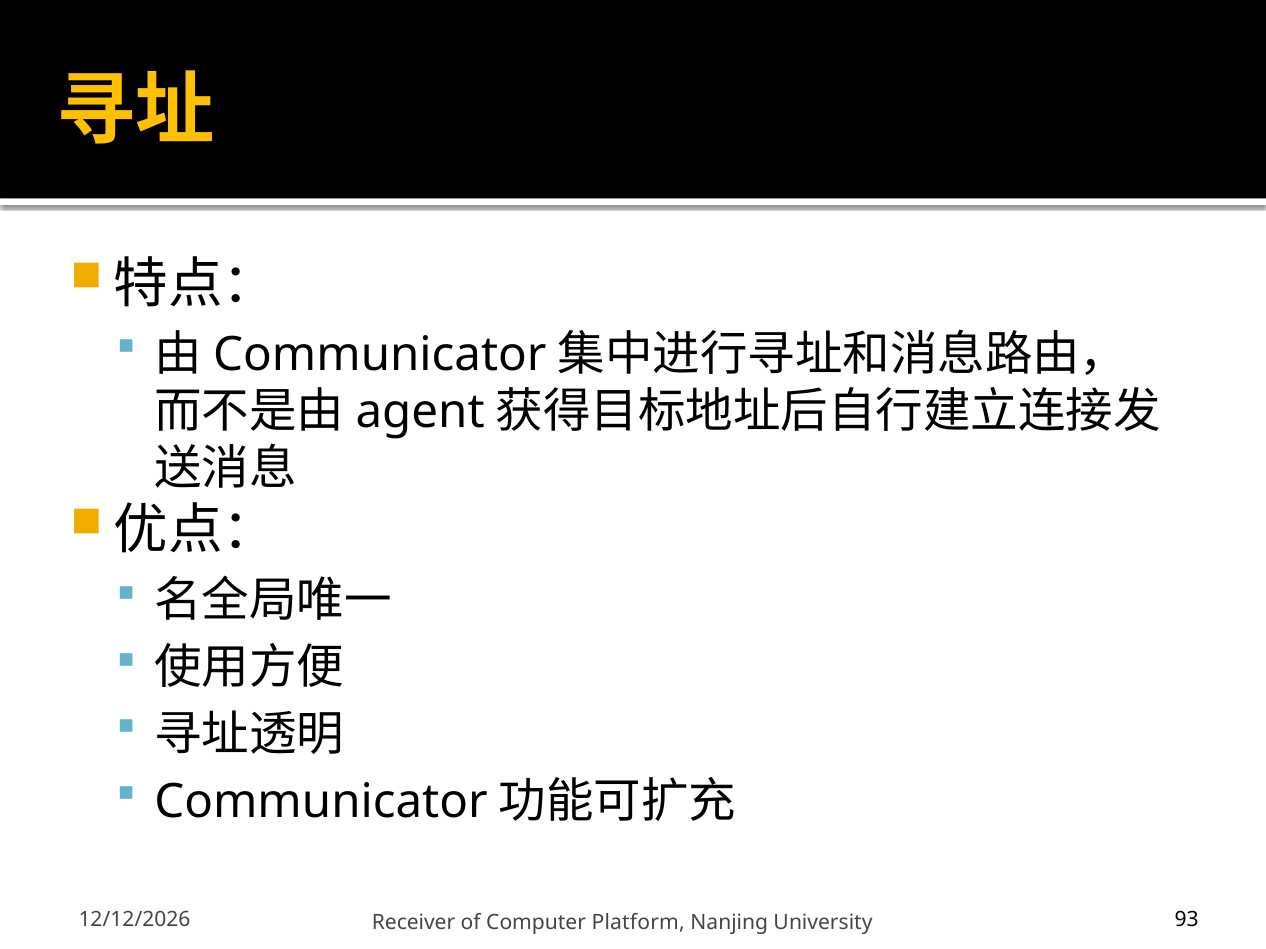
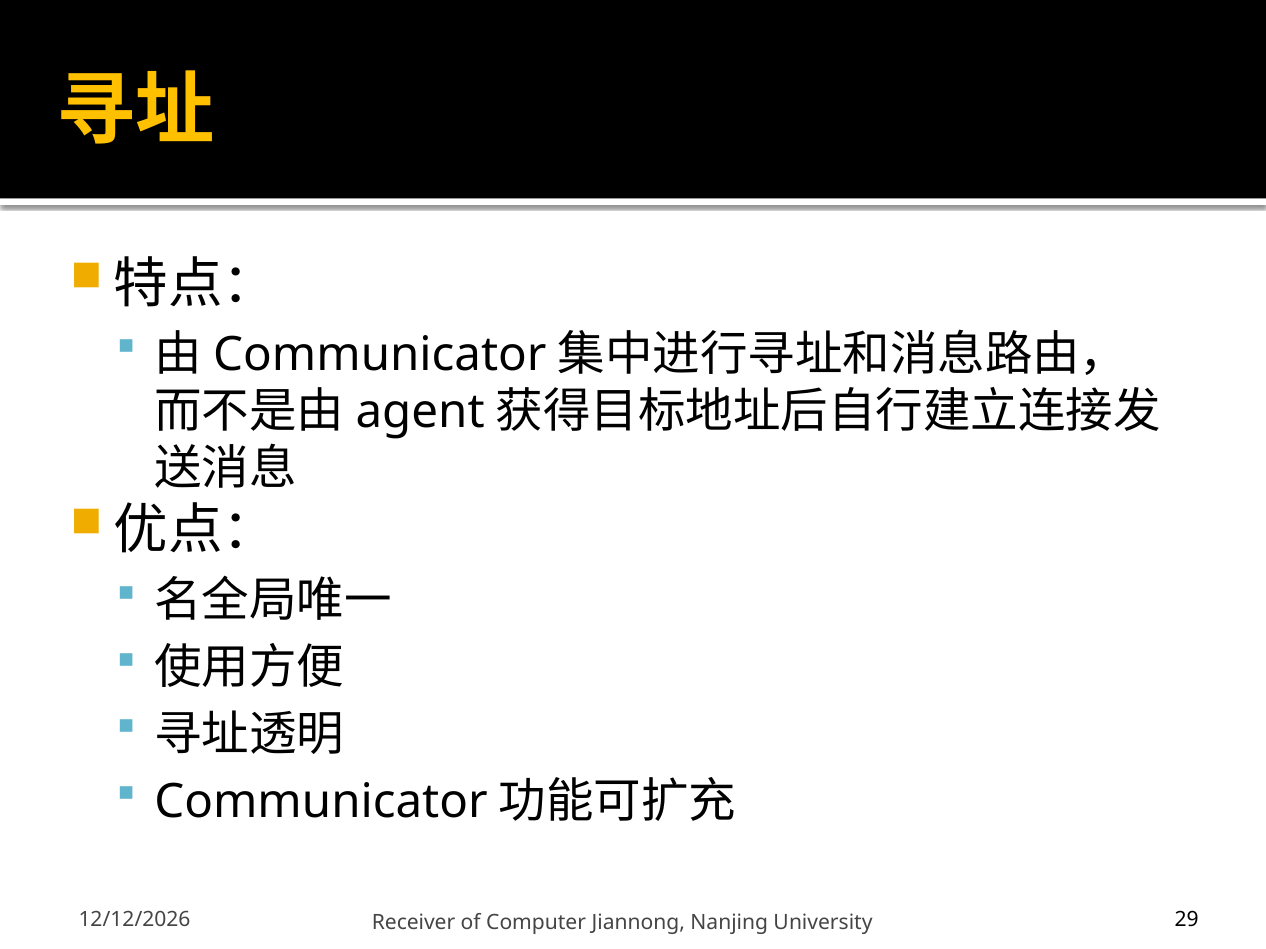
Platform: Platform -> Jiannong (638, 924)
93: 93 -> 29 (1187, 920)
